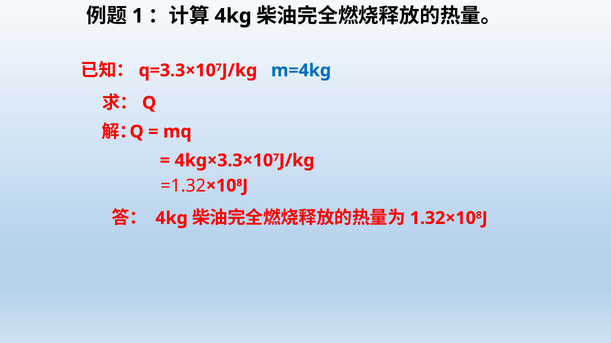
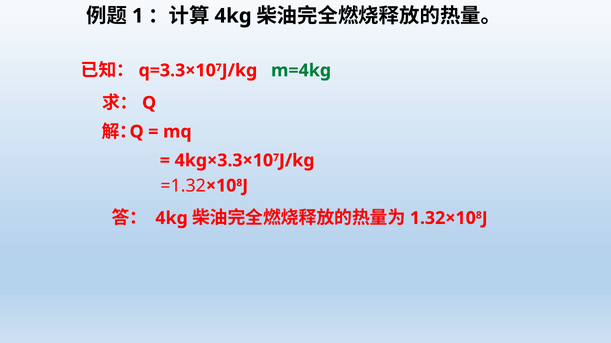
m=4kg colour: blue -> green (301, 71)
